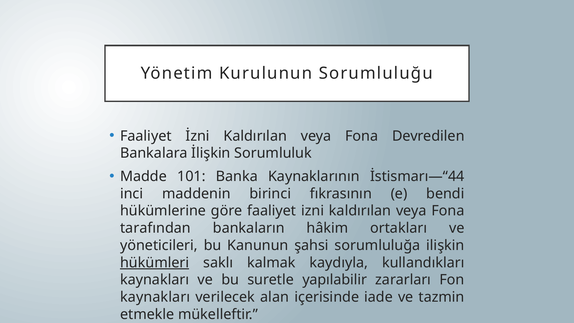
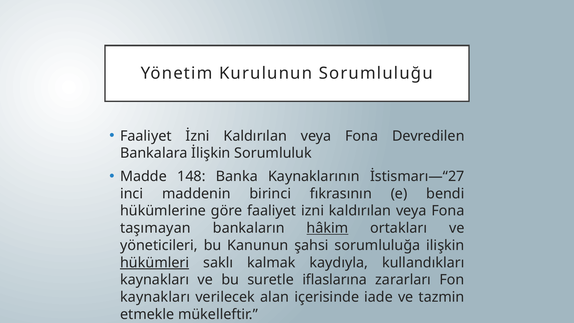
101: 101 -> 148 (191, 176)
İstismarı—“44: İstismarı—“44 -> İstismarı—“27 (417, 176)
tarafından: tarafından -> taşımayan (155, 228)
hâkim underline: none -> present (327, 228)
yapılabilir: yapılabilir -> iflaslarına (335, 280)
